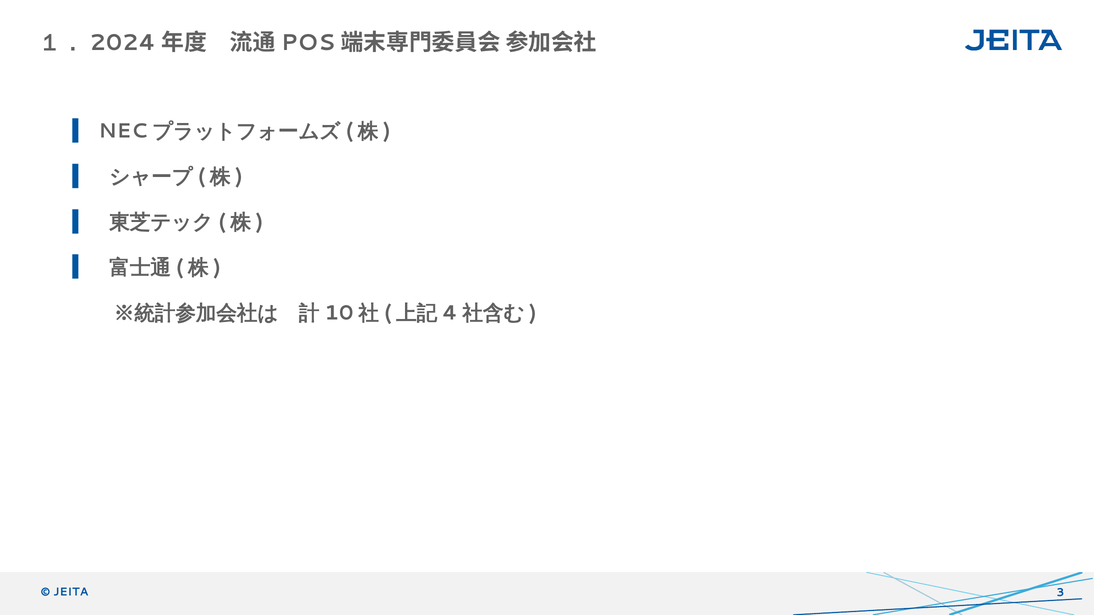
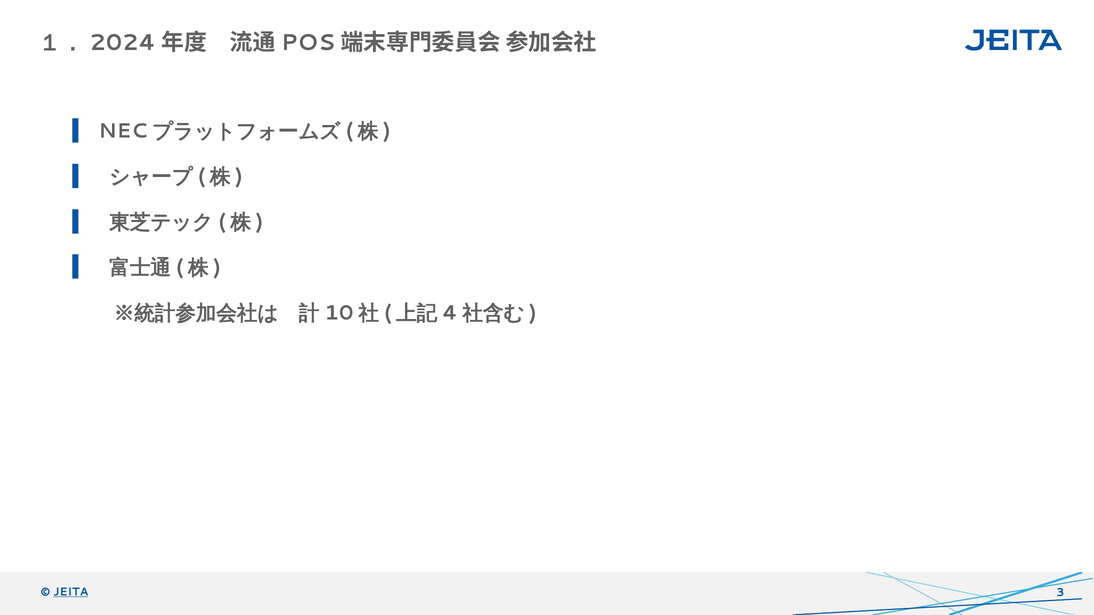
JEITA underline: none -> present (71, 592)
